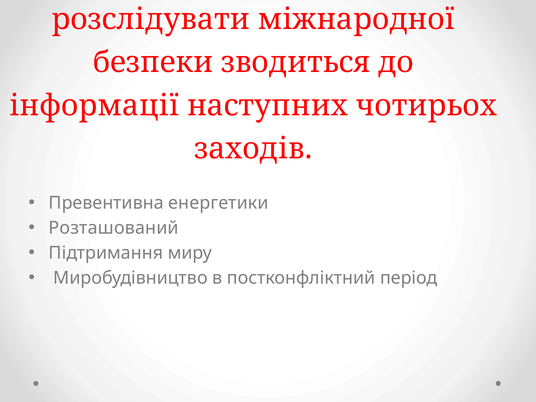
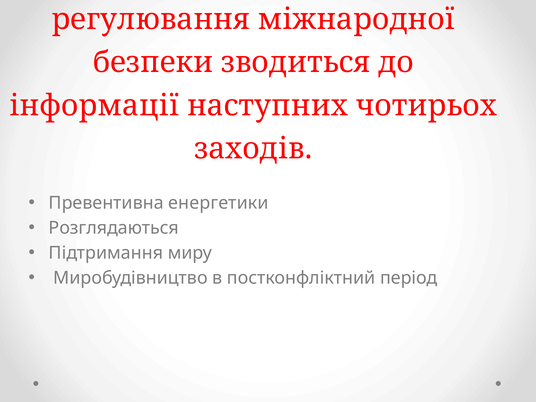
розслідувати: розслідувати -> регулювання (151, 19)
Розташований: Розташований -> Розглядаються (114, 228)
